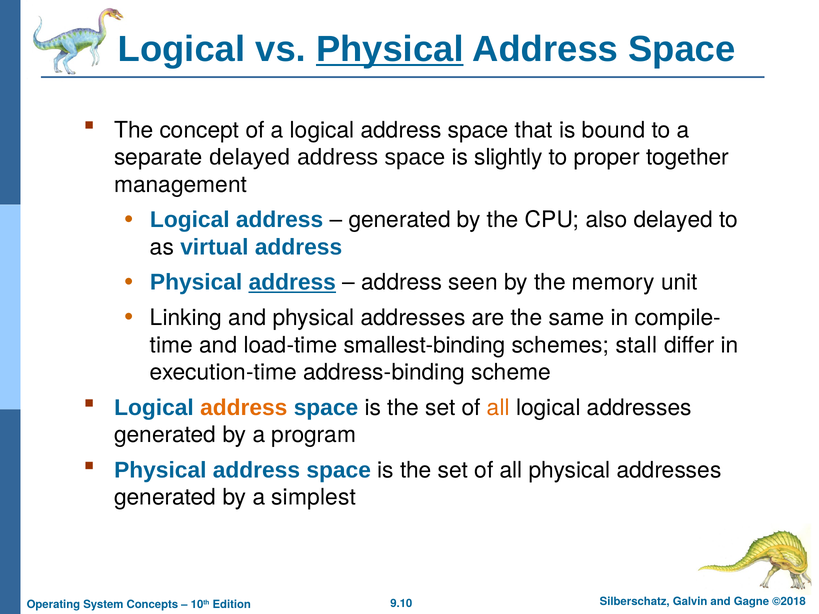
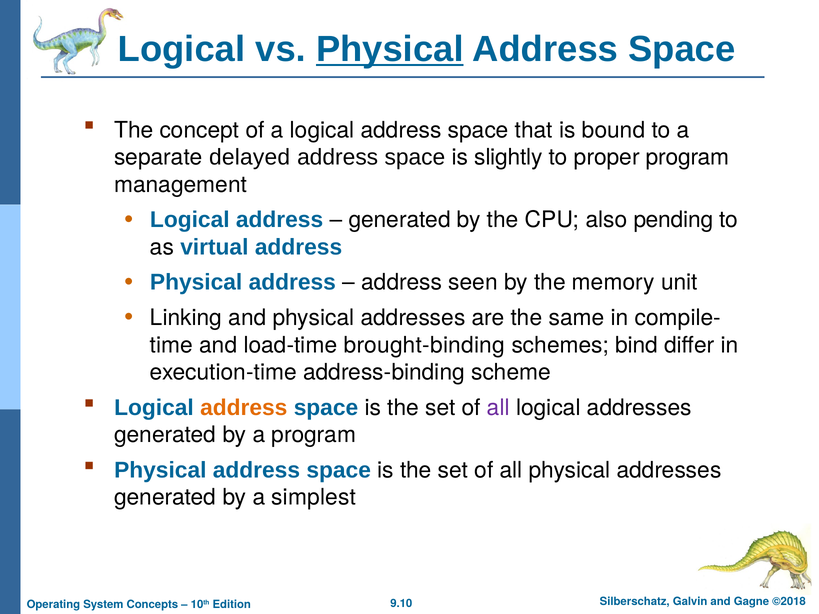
proper together: together -> program (688, 157)
also delayed: delayed -> pending (673, 220)
address underline: present -> none (292, 283)
smallest-binding: smallest-binding -> brought-binding (424, 345)
stall: stall -> bind (637, 345)
all colour: orange -> purple (498, 408)
